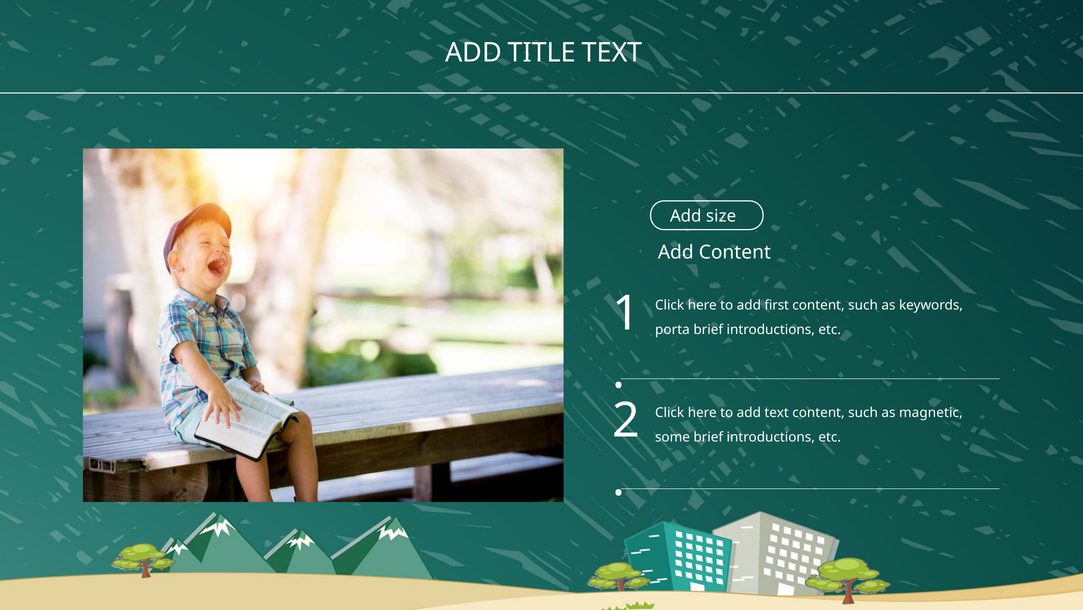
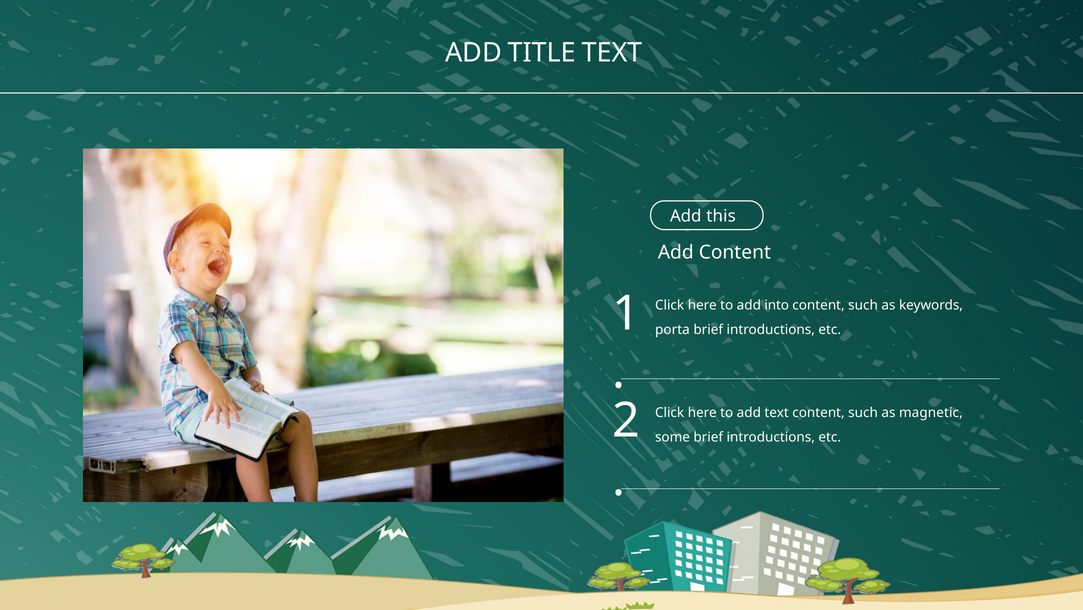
size: size -> this (721, 216)
first: first -> into (777, 305)
